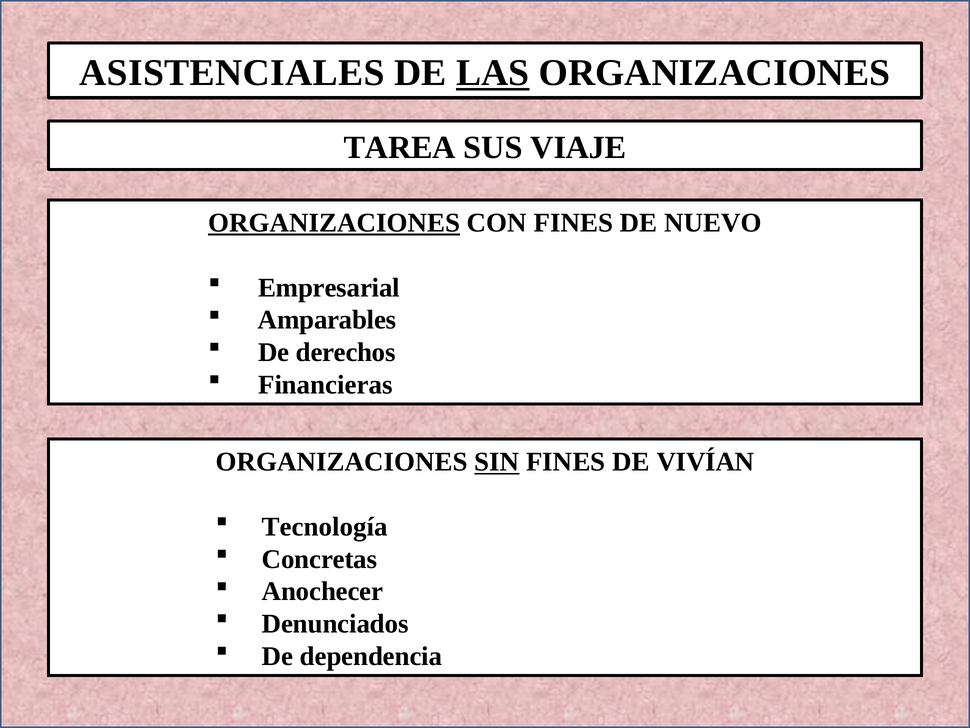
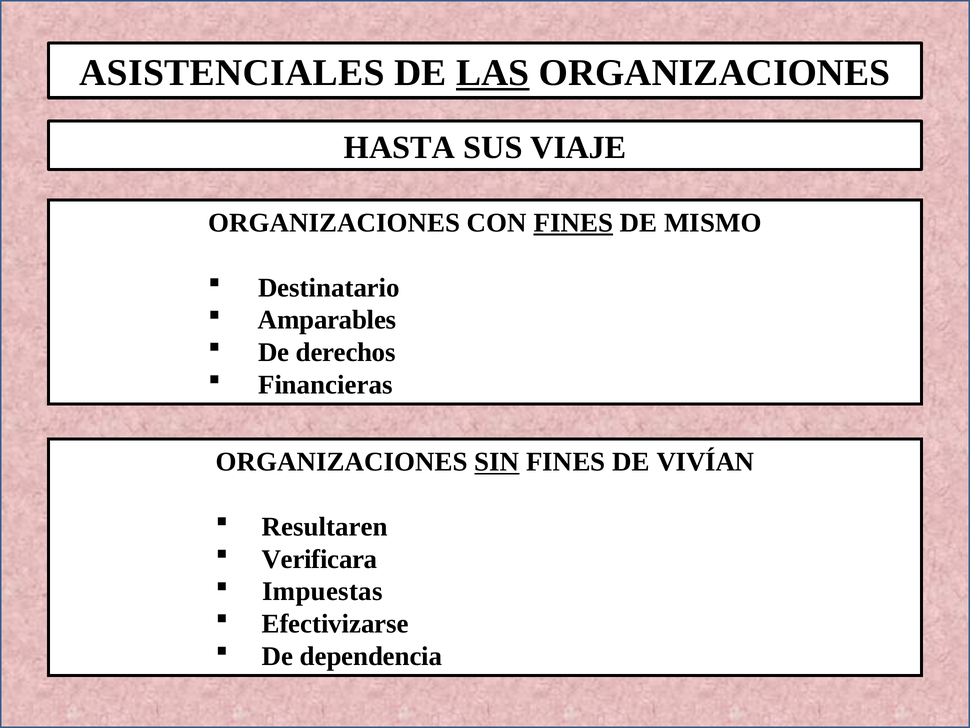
TAREA: TAREA -> HASTA (400, 148)
ORGANIZACIONES underline: present -> none (334, 223)
FINES underline: none -> present (573, 223)
NUEVO: NUEVO -> MISMO (713, 223)
Empresarial: Empresarial -> Destinatario (329, 287)
Tecnología: Tecnología -> Resultaren (325, 526)
Concretas: Concretas -> Verificara (320, 559)
Anochecer: Anochecer -> Impuestas (322, 591)
Denunciados: Denunciados -> Efectivizarse (335, 623)
